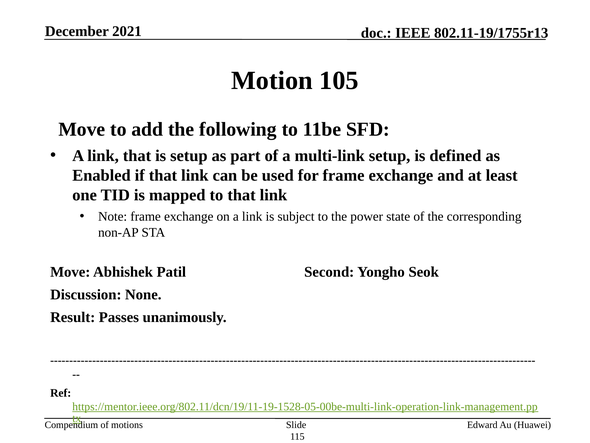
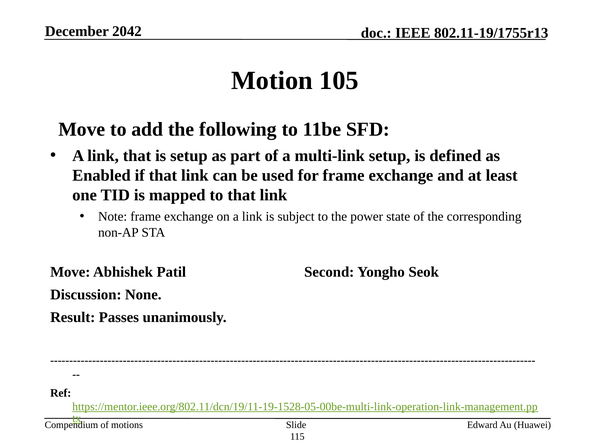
2021: 2021 -> 2042 (127, 31)
